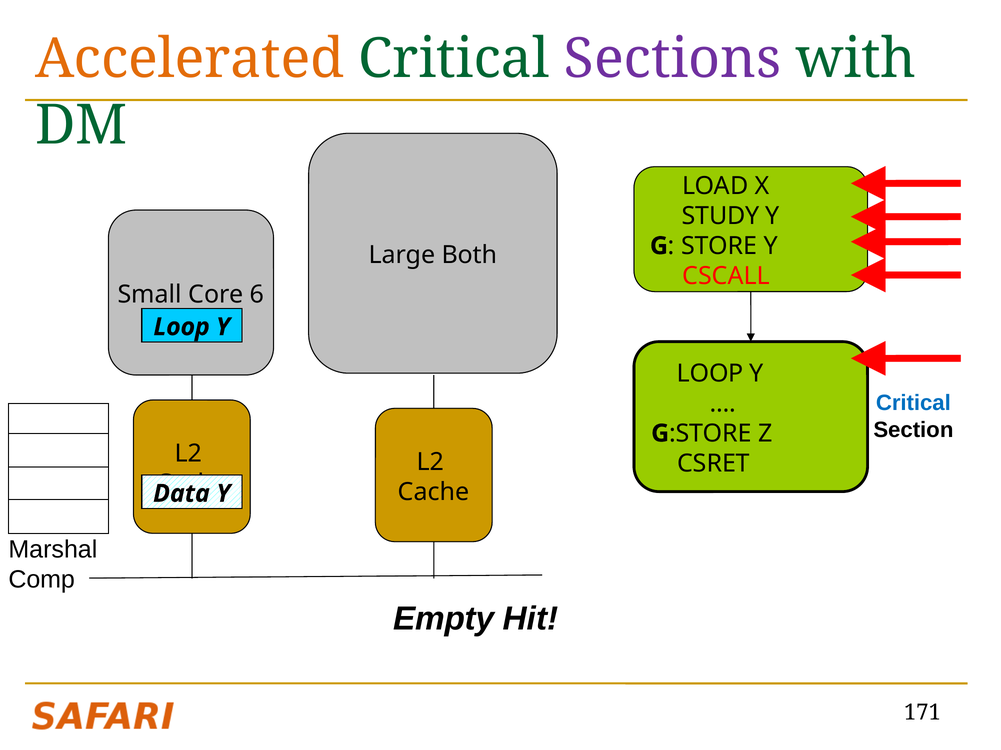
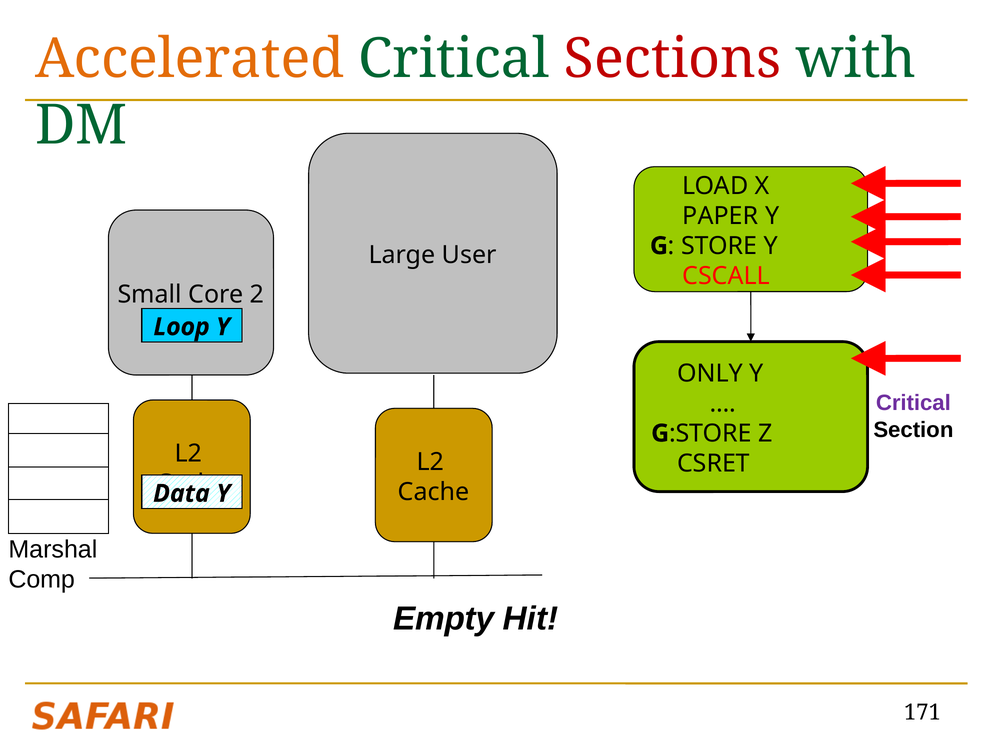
Sections colour: purple -> red (673, 59)
STUDY: STUDY -> PAPER (720, 216)
Both: Both -> User (469, 255)
6: 6 -> 2 (257, 295)
LOOP: LOOP -> ONLY (710, 374)
Critical colour: blue -> purple (913, 404)
